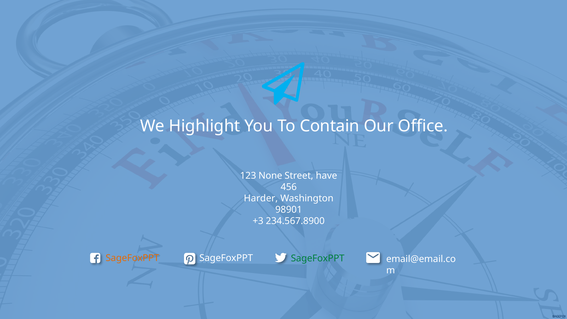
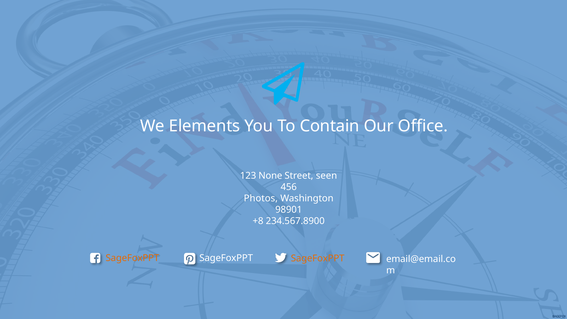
Highlight: Highlight -> Elements (205, 126)
have: have -> seen (326, 176)
Harder: Harder -> Photos (261, 198)
+3: +3 -> +8 (258, 221)
SageFoxPPT colour: green -> orange (318, 258)
